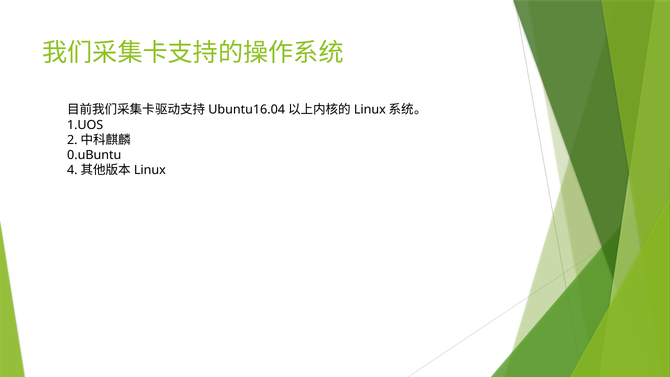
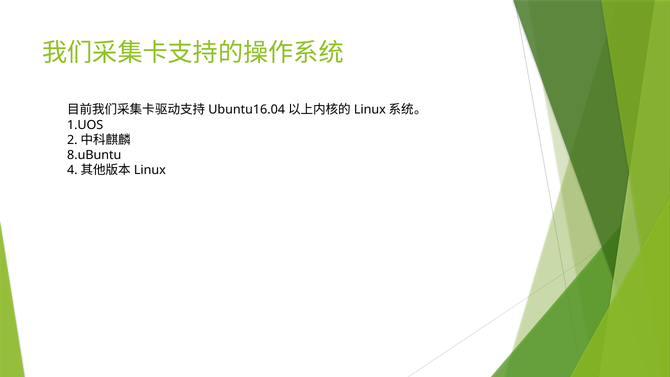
0.uBuntu: 0.uBuntu -> 8.uBuntu (94, 155)
